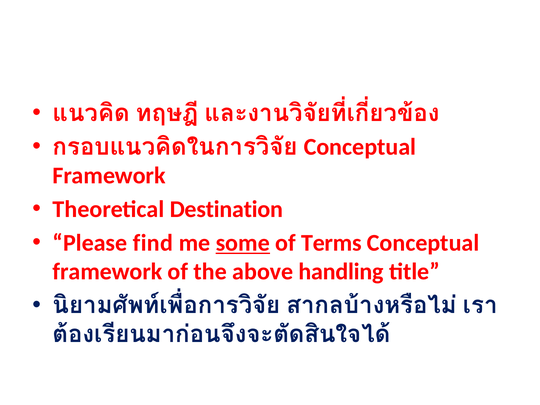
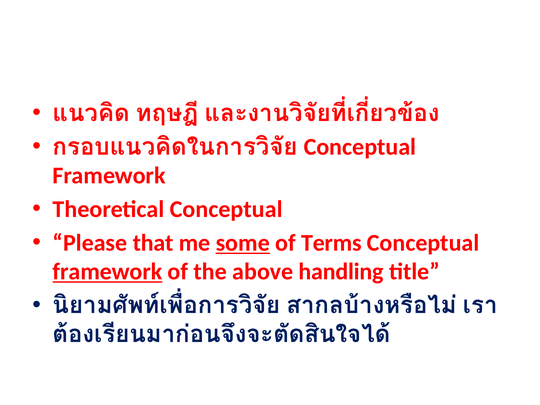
Theoretical Destination: Destination -> Conceptual (226, 209)
find: find -> that (153, 243)
framework underline: none -> present (107, 272)
